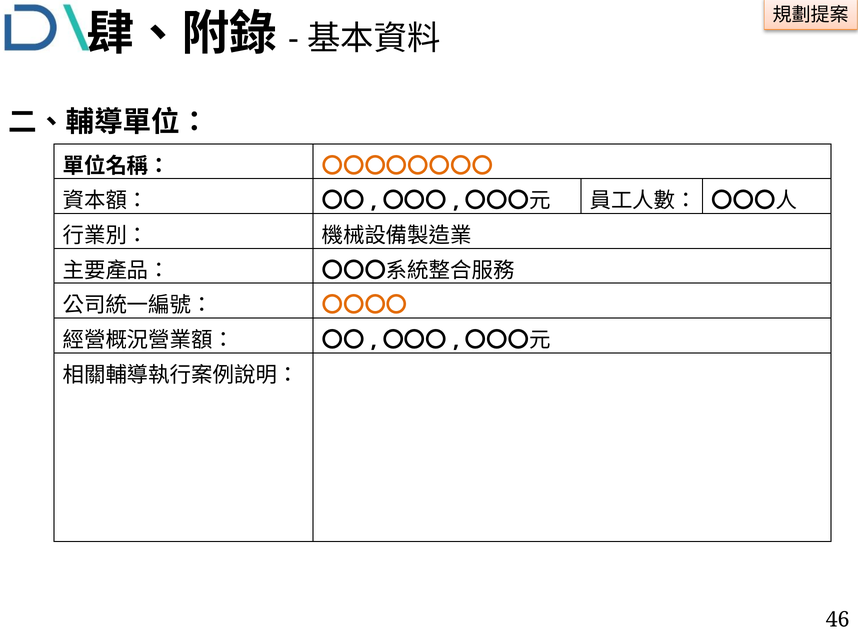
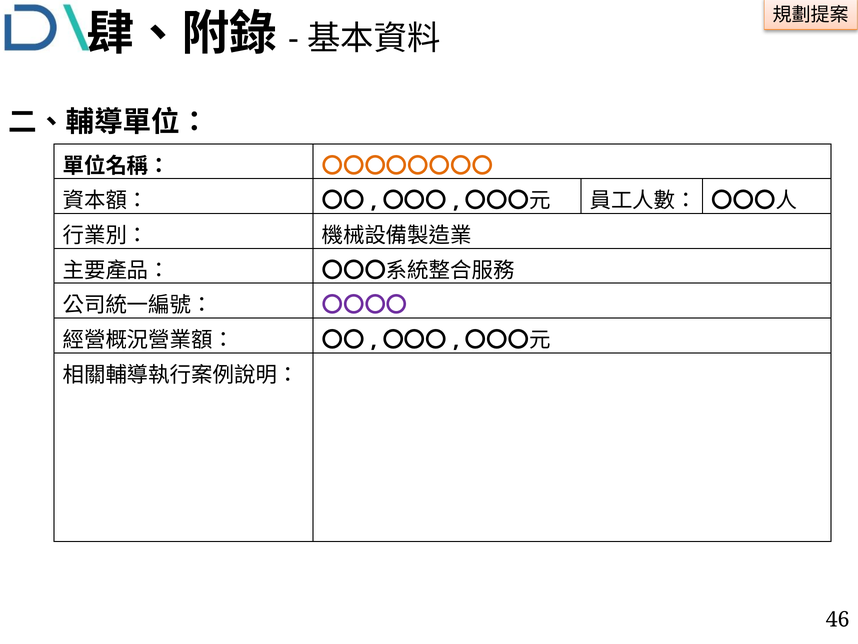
〇〇〇〇 colour: orange -> purple (365, 305)
